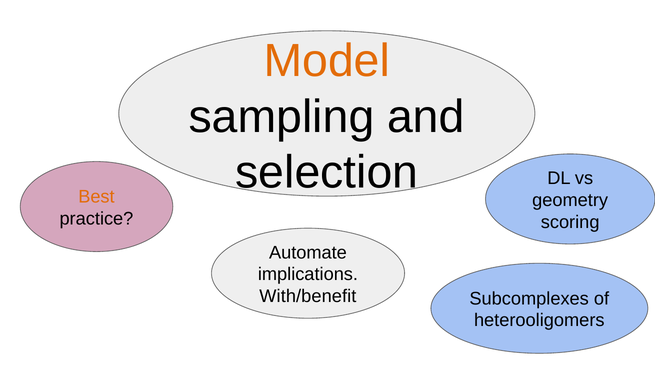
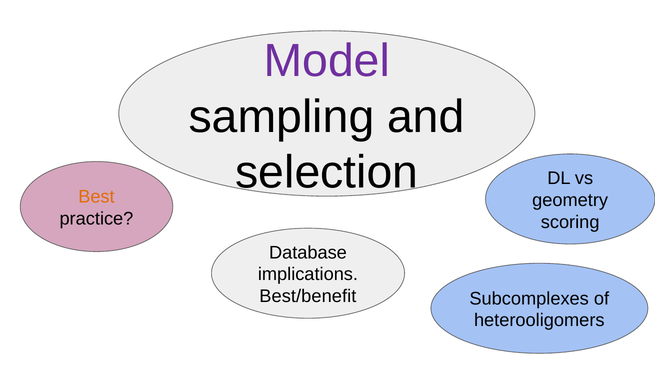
Model colour: orange -> purple (327, 61)
Automate: Automate -> Database (308, 252)
With/benefit: With/benefit -> Best/benefit (308, 296)
